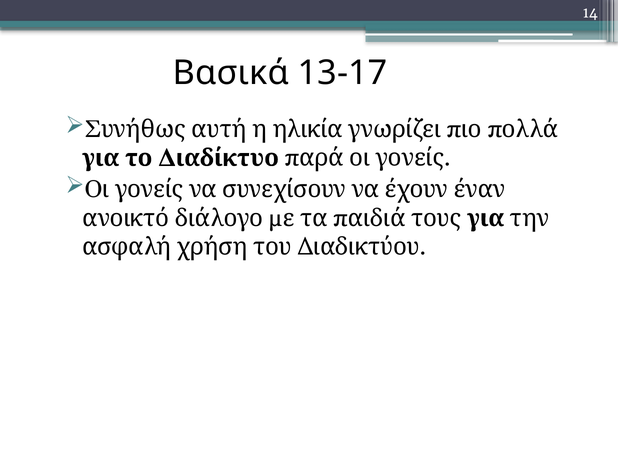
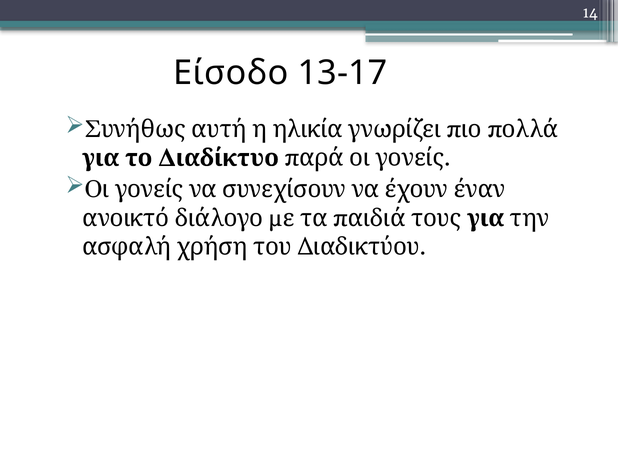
Βασικά: Βασικά -> Είσοδο (231, 73)
